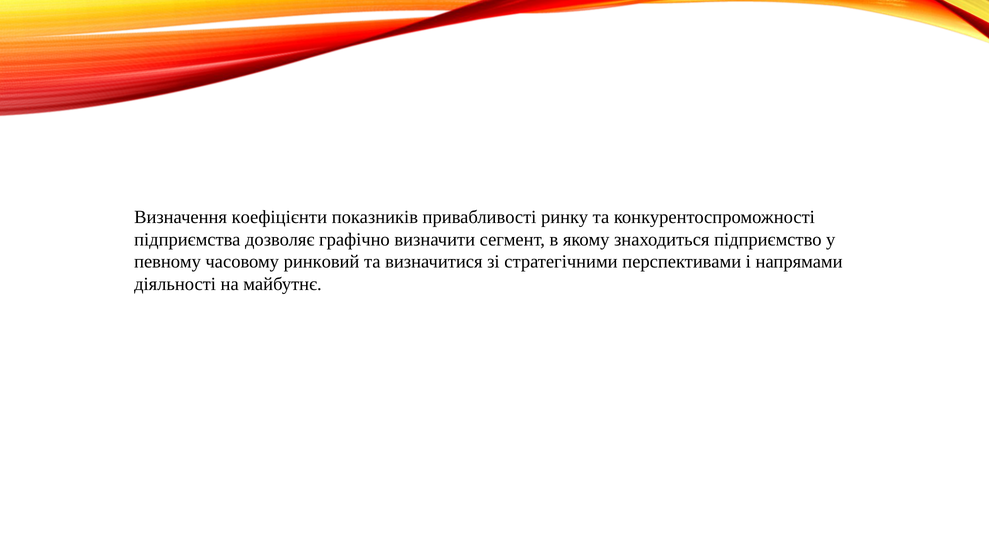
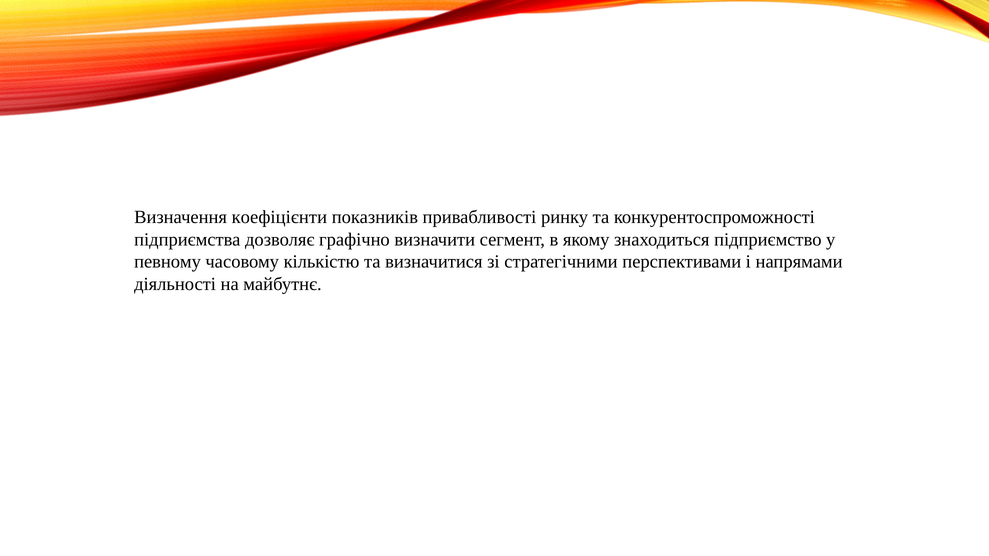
ринковий: ринковий -> кількістю (322, 262)
